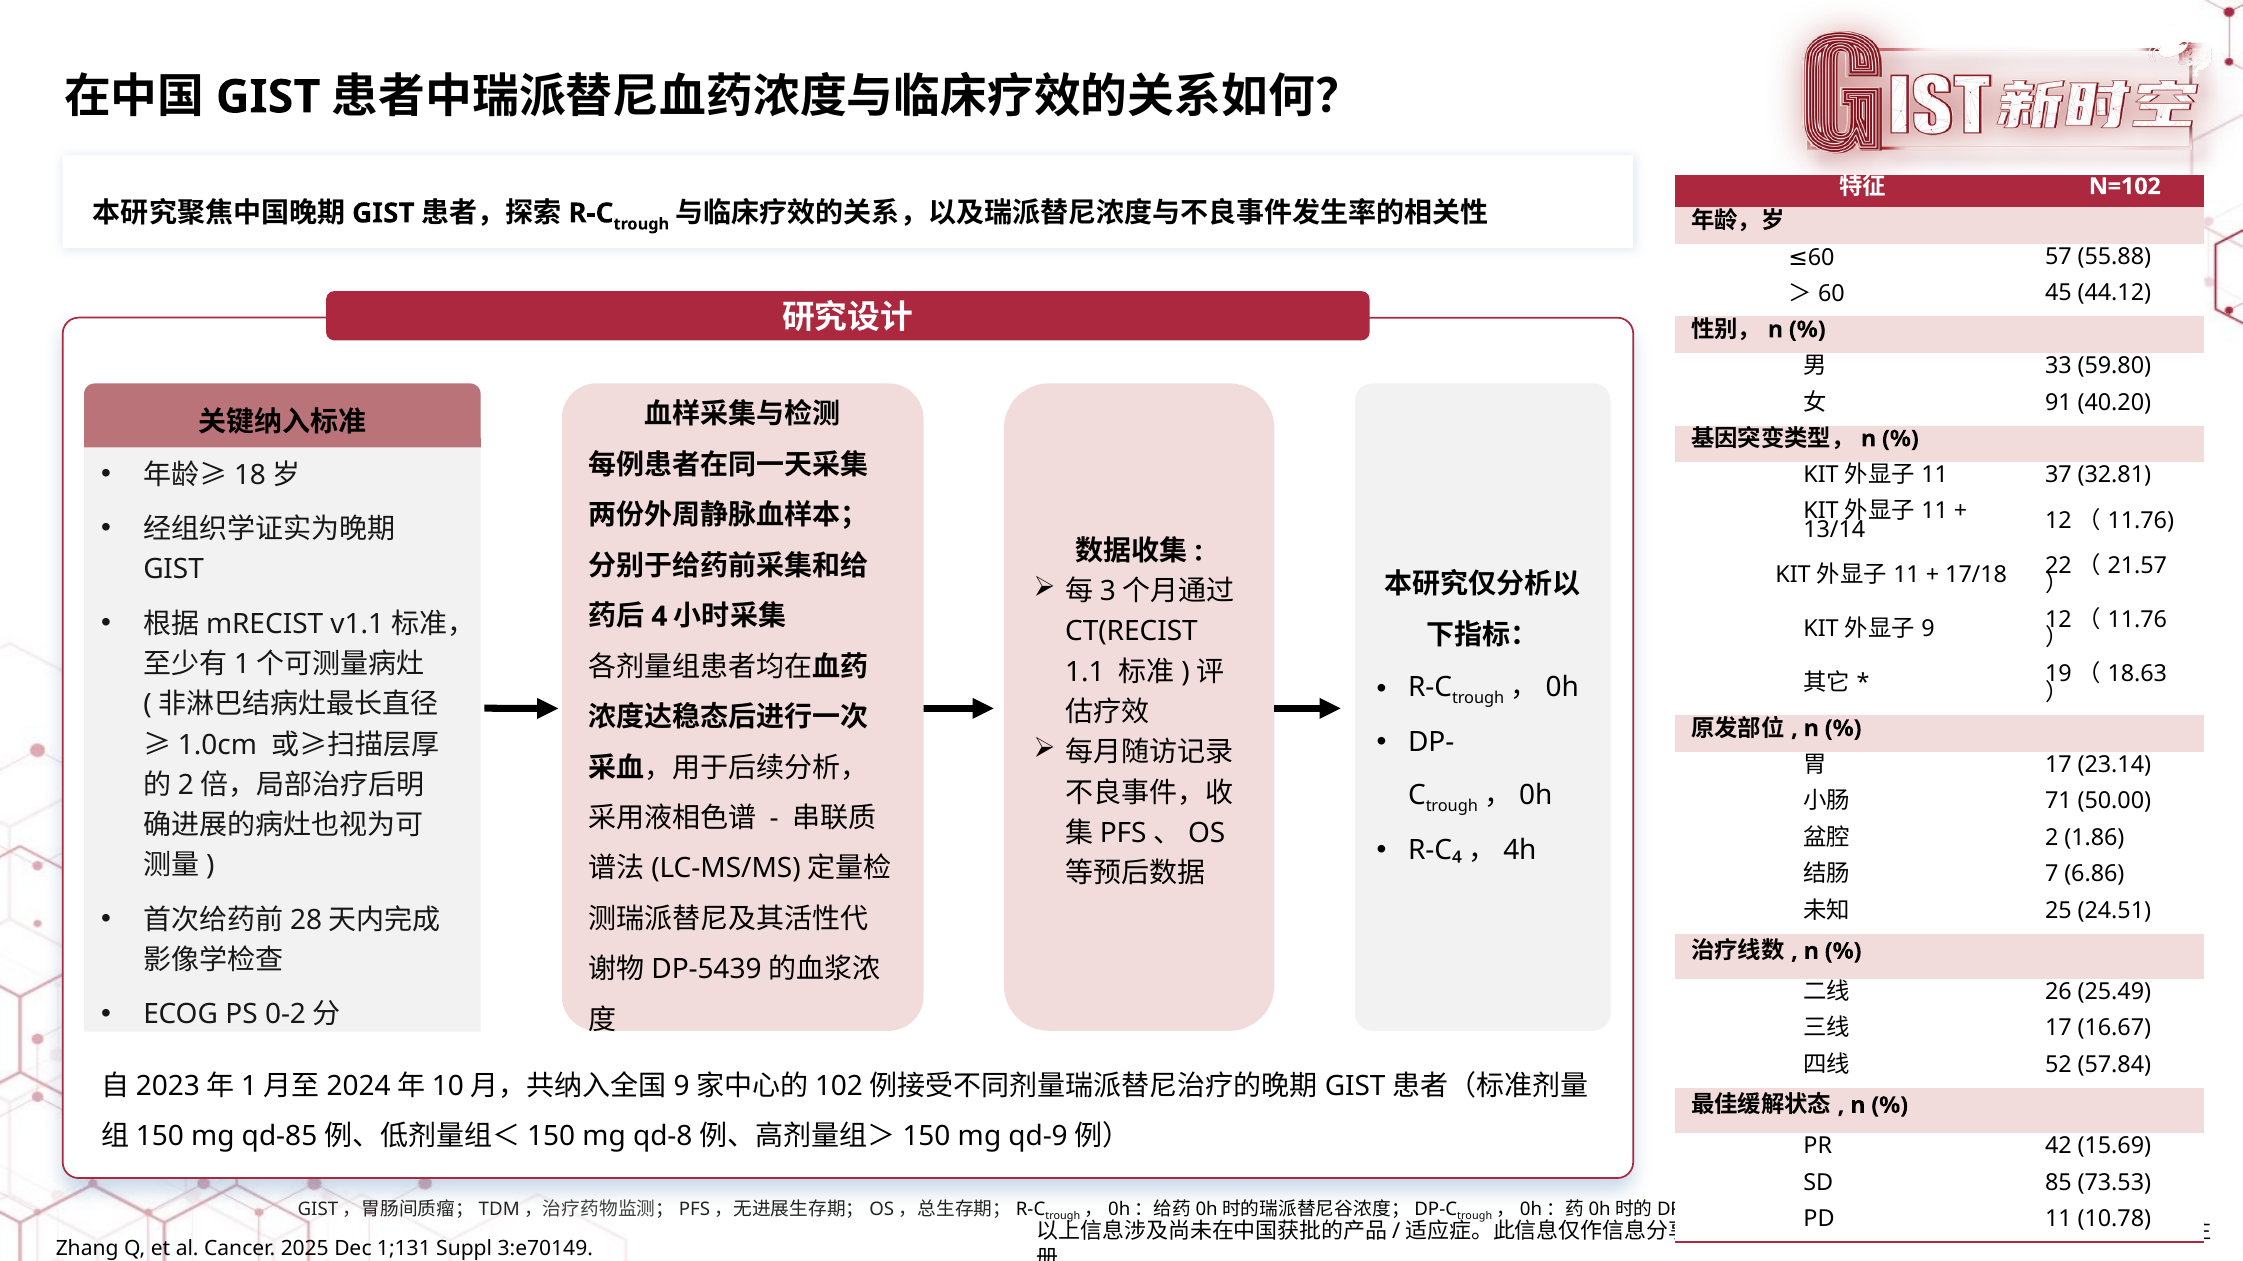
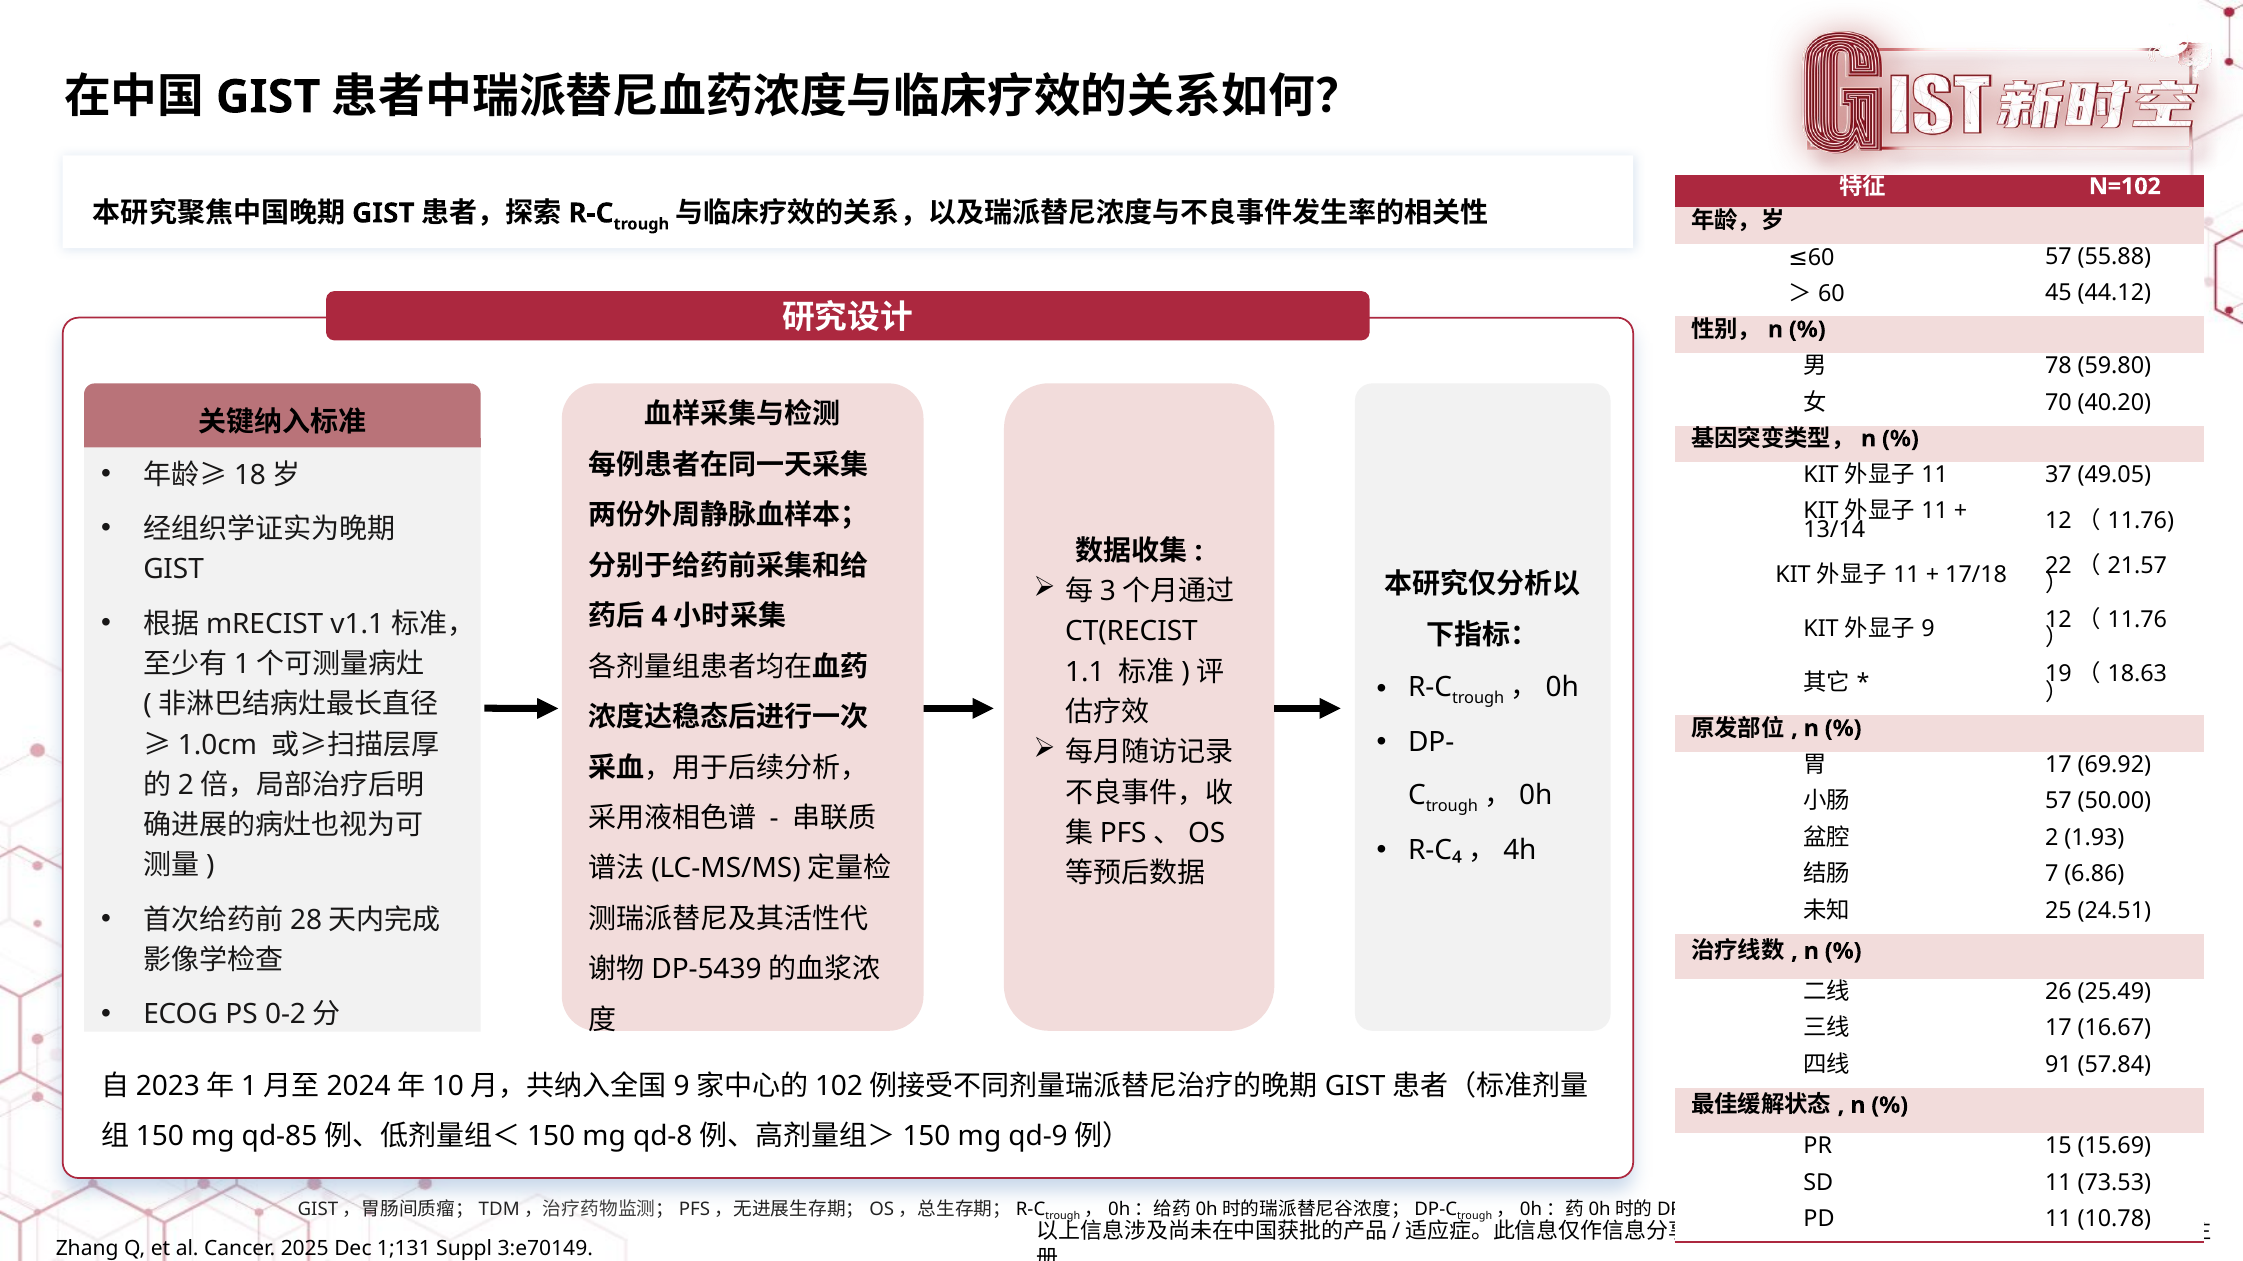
33: 33 -> 78 (2058, 366)
91: 91 -> 70 (2058, 403)
32.81: 32.81 -> 49.05 (2114, 475)
23.14: 23.14 -> 69.92 (2114, 765)
71: 71 -> 57 (2058, 802)
1.86: 1.86 -> 1.93 (2094, 838)
52: 52 -> 91 (2058, 1065)
42: 42 -> 15 (2058, 1147)
SD 85: 85 -> 11 (2058, 1183)
